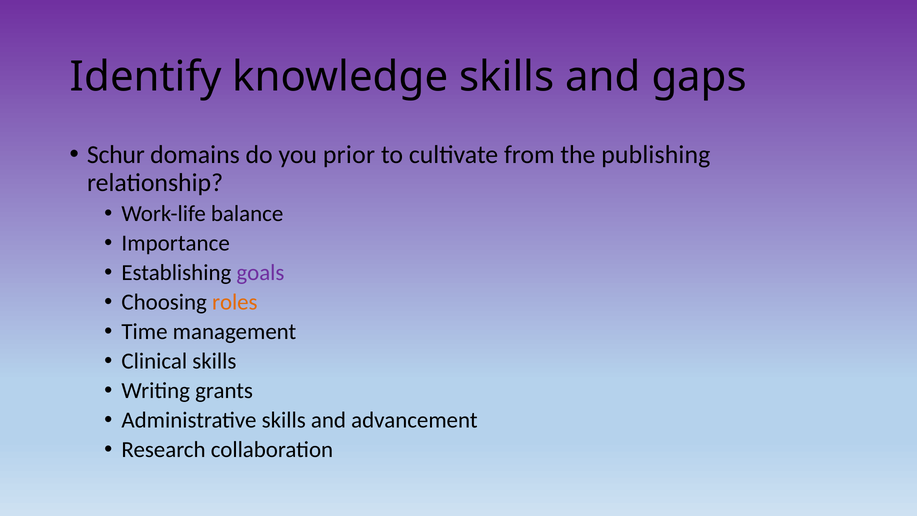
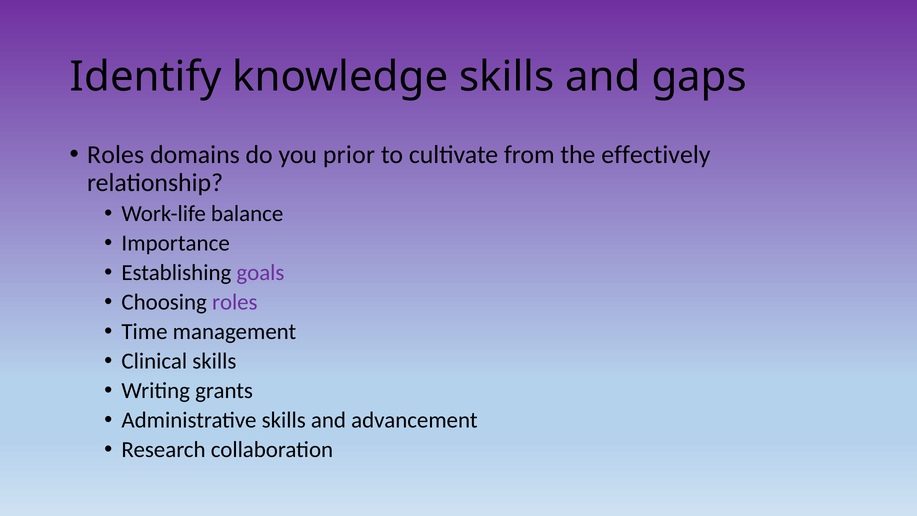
Schur: Schur -> Roles (116, 155)
publishing: publishing -> effectively (656, 155)
roles colour: orange -> purple (235, 302)
